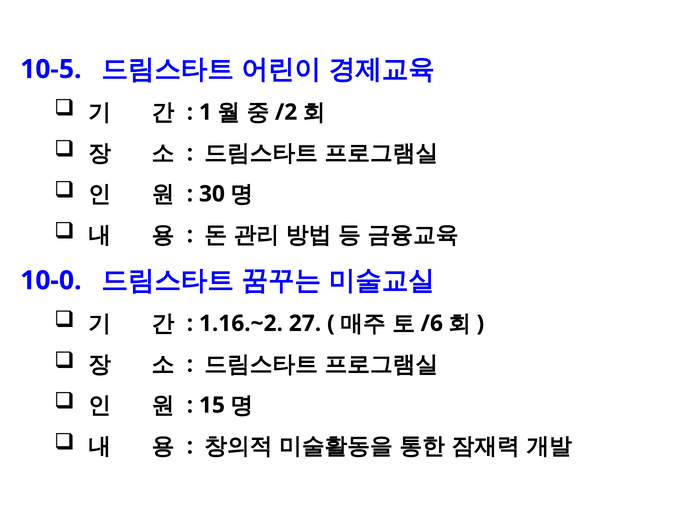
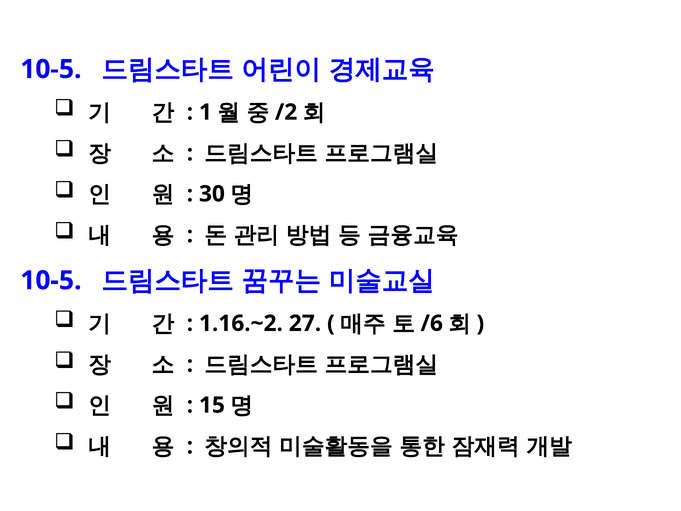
10-0: 10-0 -> 10-5 (51, 280)
